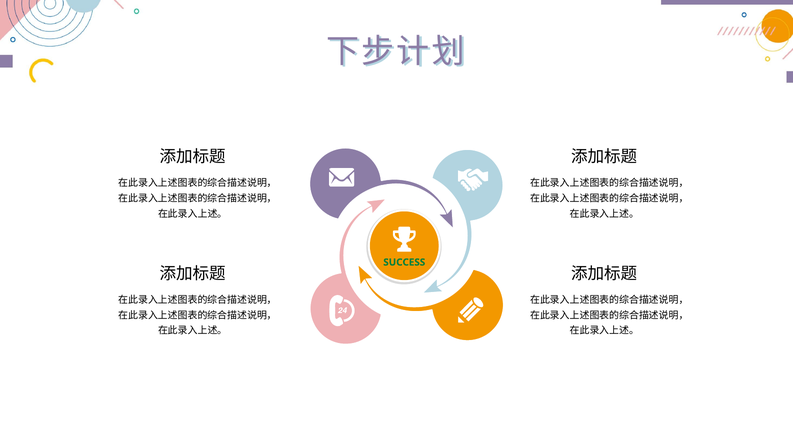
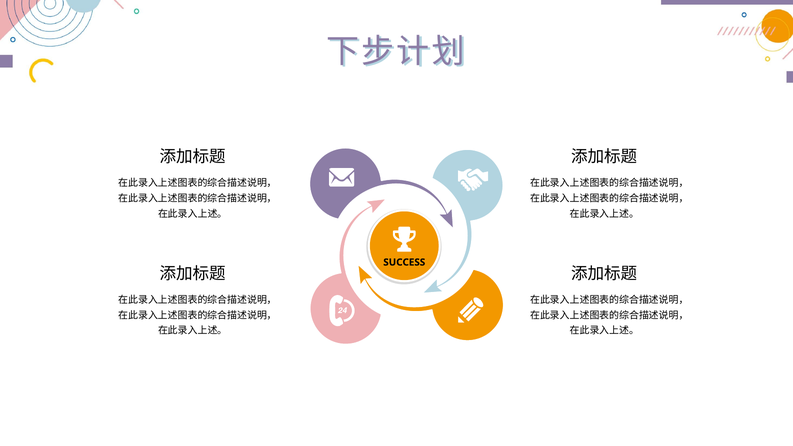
SUCCESS colour: green -> black (404, 262)
